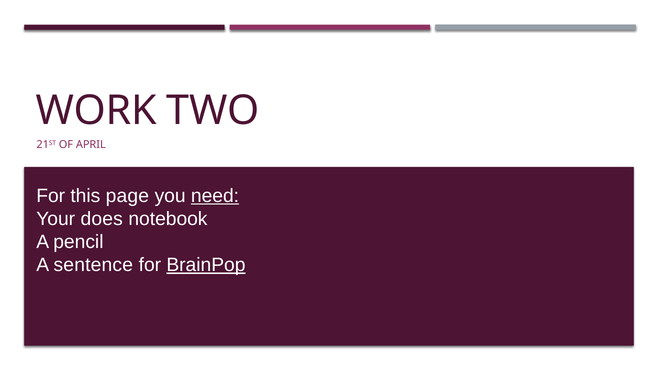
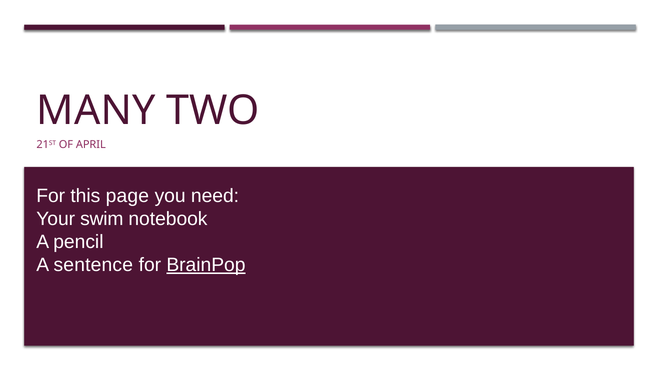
WORK: WORK -> MANY (96, 111)
need underline: present -> none (215, 196)
does: does -> swim (102, 219)
